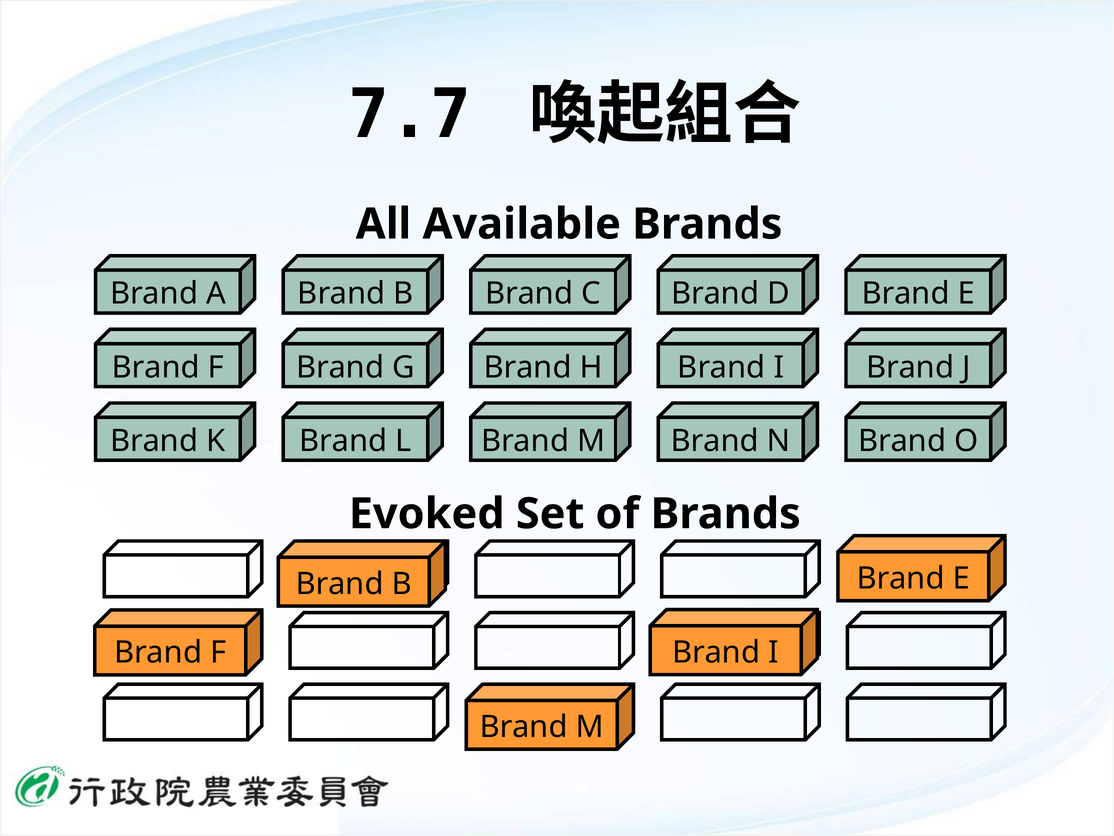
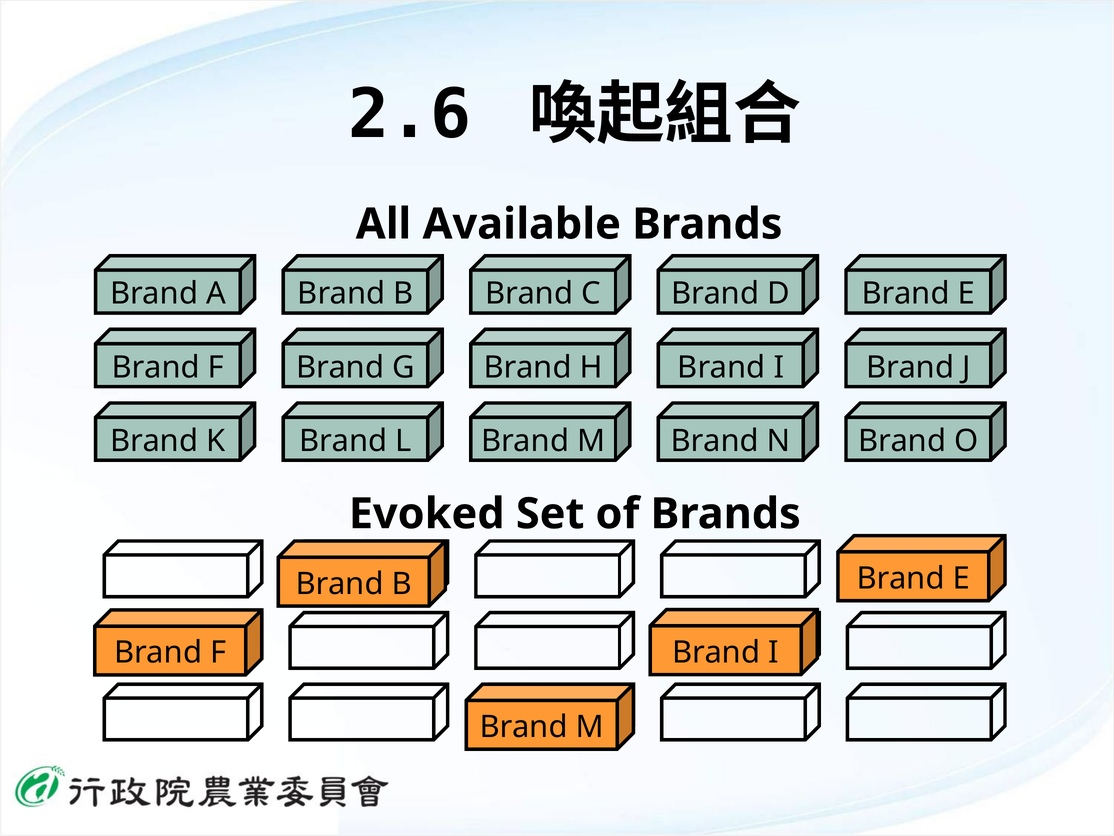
7.7: 7.7 -> 2.6 (410, 115)
